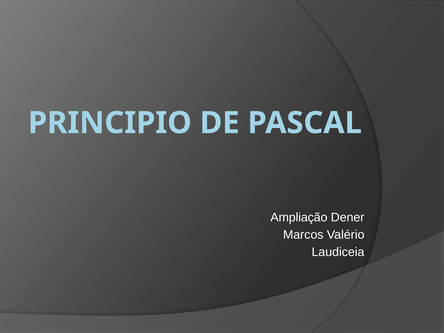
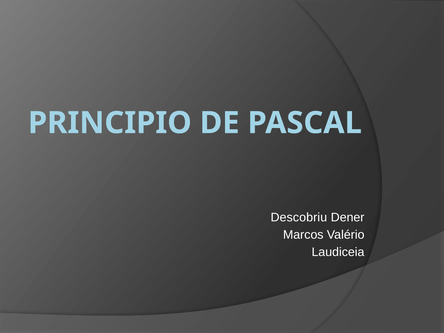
Ampliação: Ampliação -> Descobriu (299, 217)
